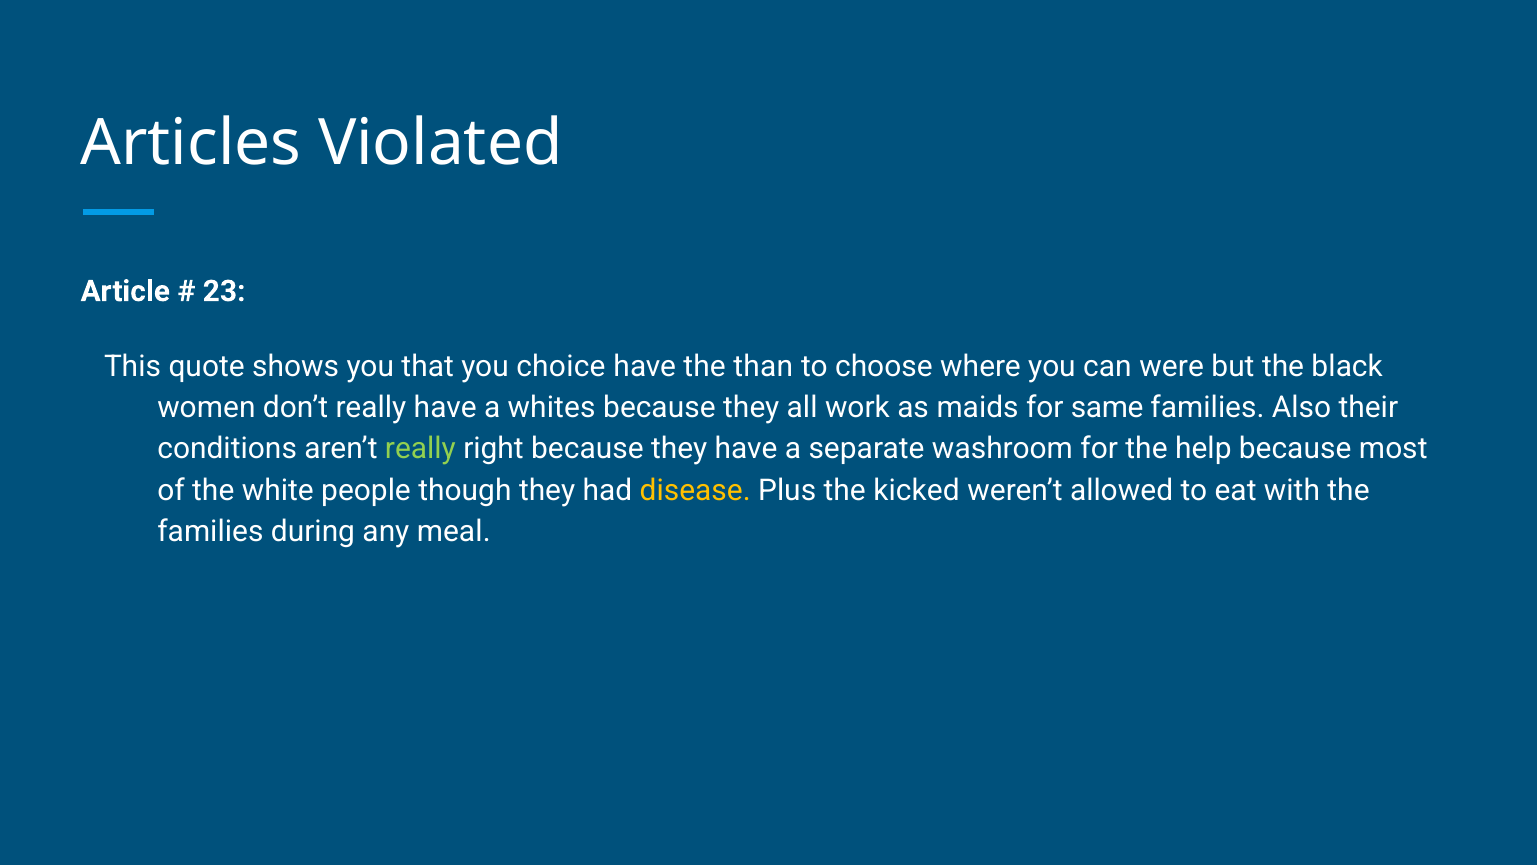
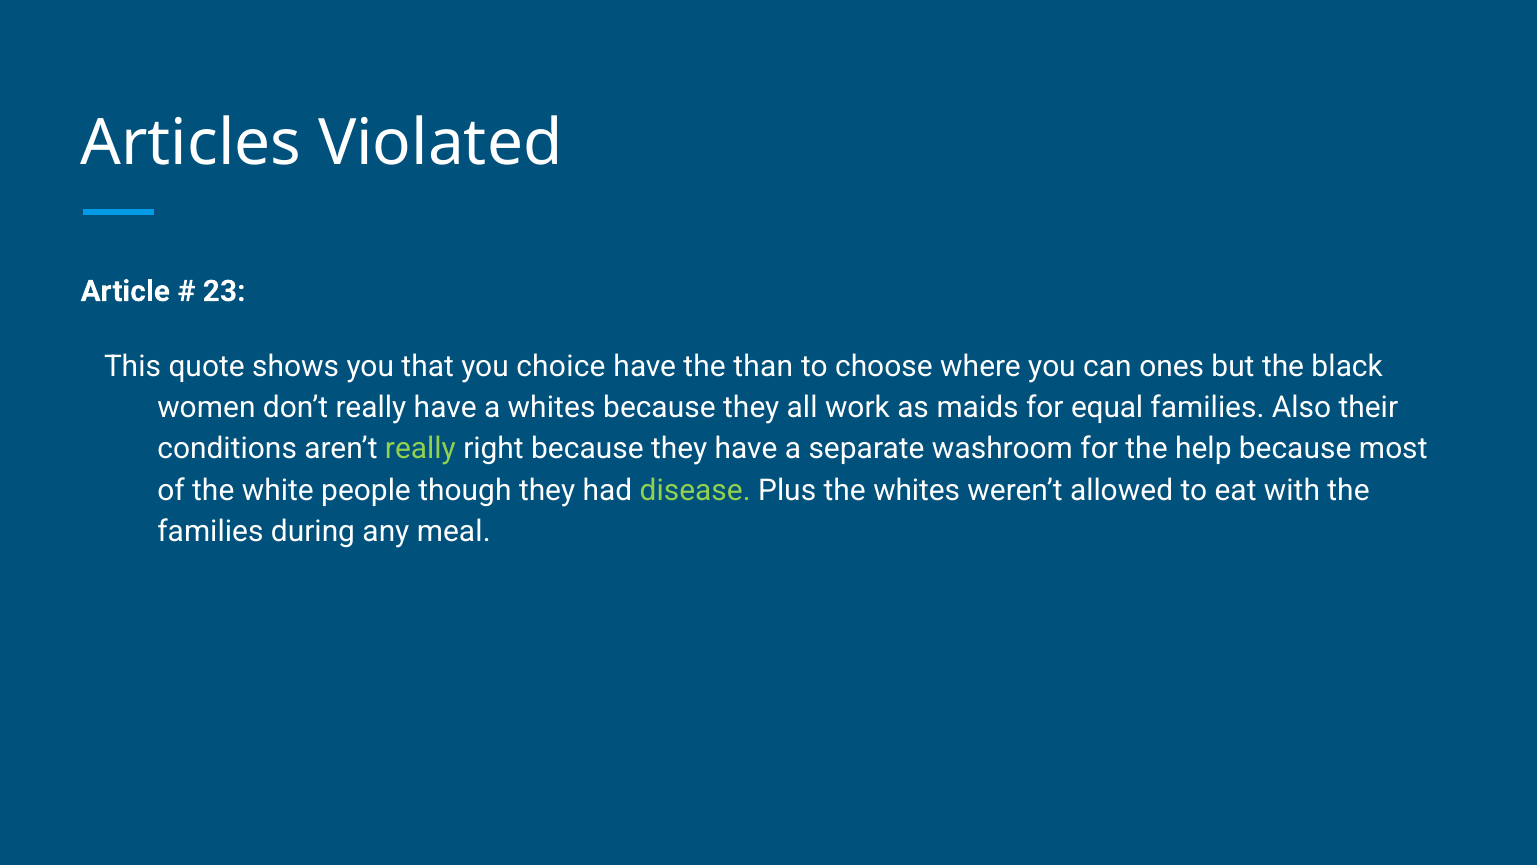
were: were -> ones (1172, 366)
same: same -> equal (1107, 408)
disease colour: yellow -> light green (695, 490)
the kicked: kicked -> whites (917, 490)
